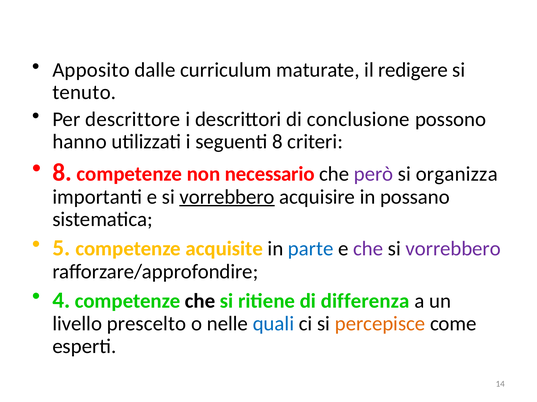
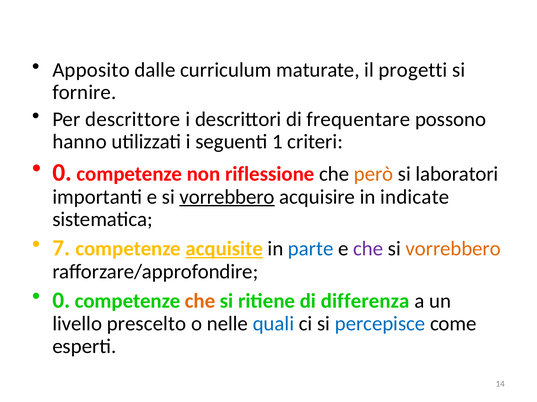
redigere: redigere -> progetti (413, 70)
tenuto: tenuto -> fornire (84, 93)
conclusione: conclusione -> frequentare (358, 119)
seguenti 8: 8 -> 1 (277, 142)
8: 8 -> 0 (62, 173)
necessario: necessario -> riflessione (270, 174)
però colour: purple -> orange (374, 174)
organizza: organizza -> laboratori (457, 174)
possano: possano -> indicate (415, 197)
5: 5 -> 7 (61, 248)
acquisite underline: none -> present (224, 249)
vorrebbero colour: purple -> orange (453, 249)
4: 4 -> 0 (61, 301)
che colour: black -> orange (200, 301)
percepisce colour: orange -> blue (380, 324)
